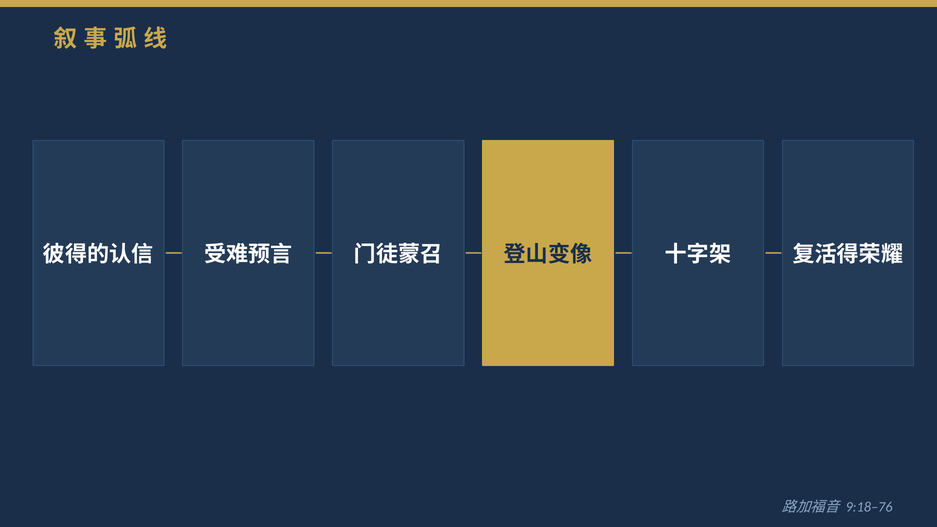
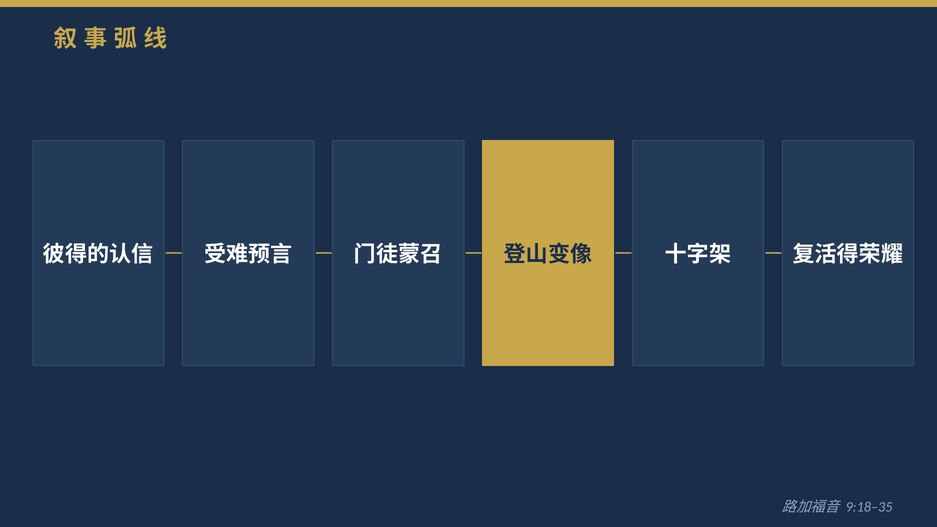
9:18–76: 9:18–76 -> 9:18–35 (869, 507)
